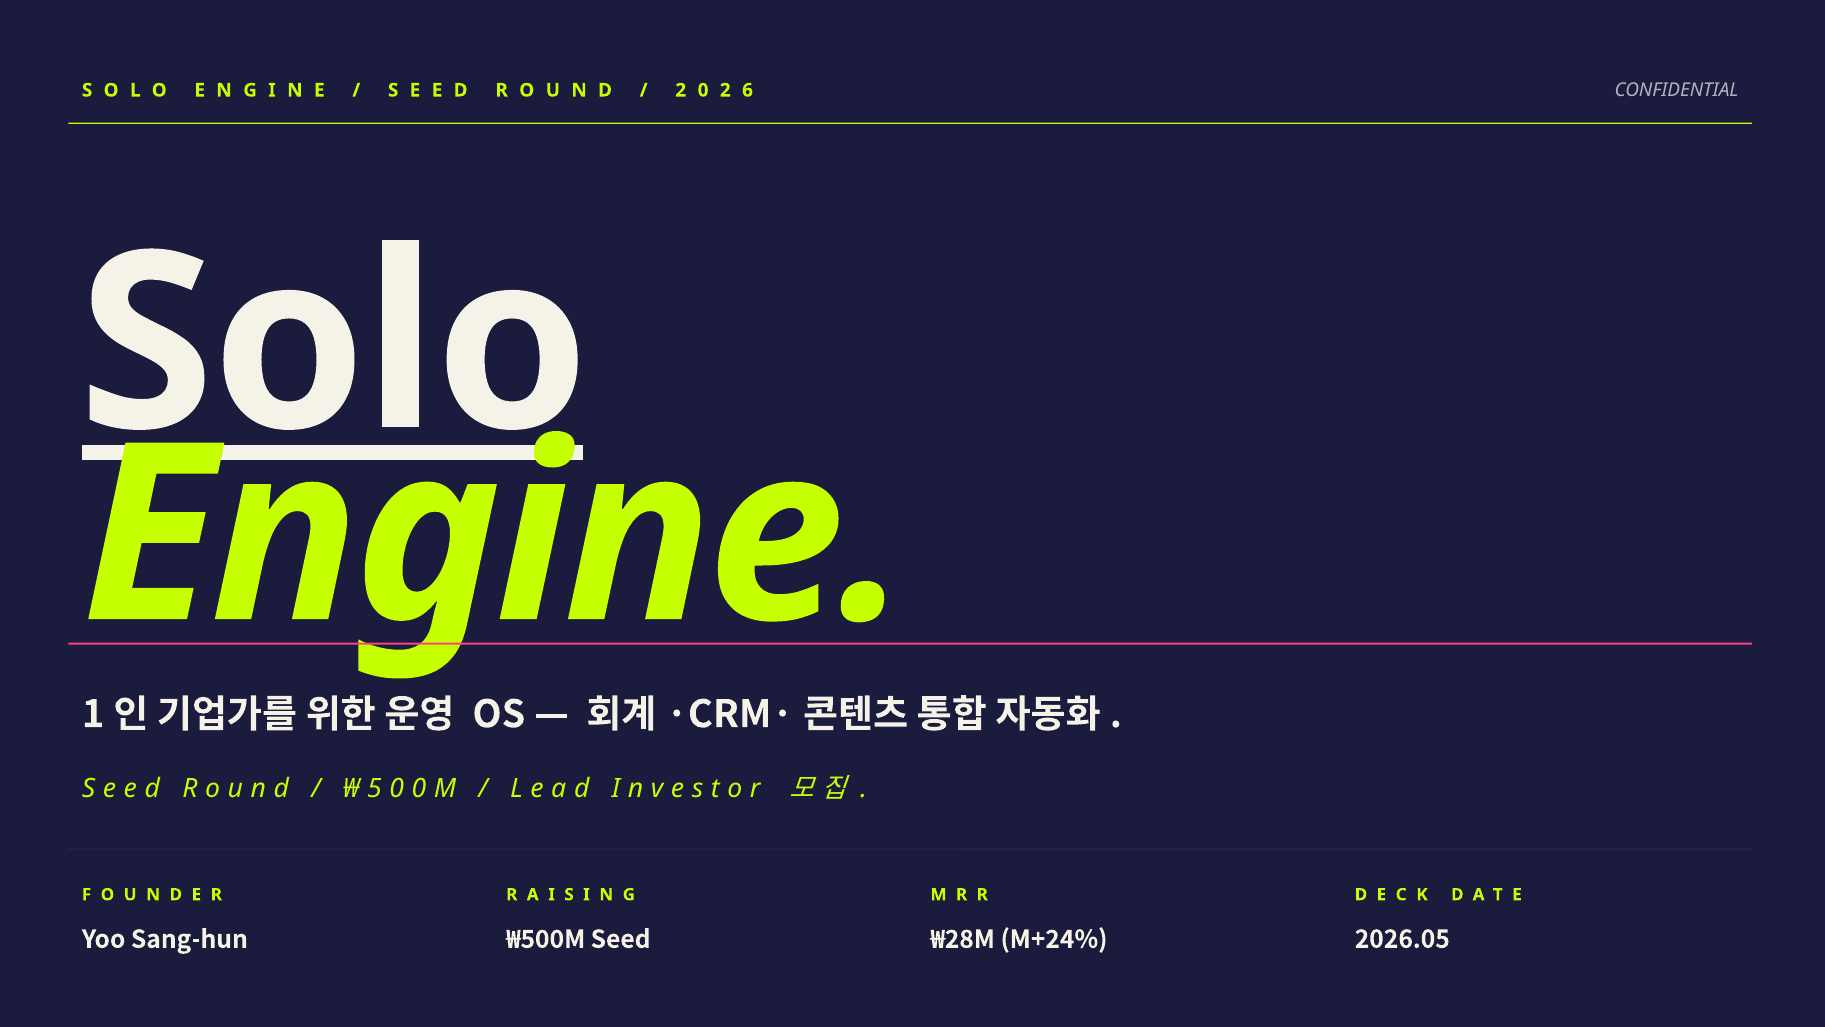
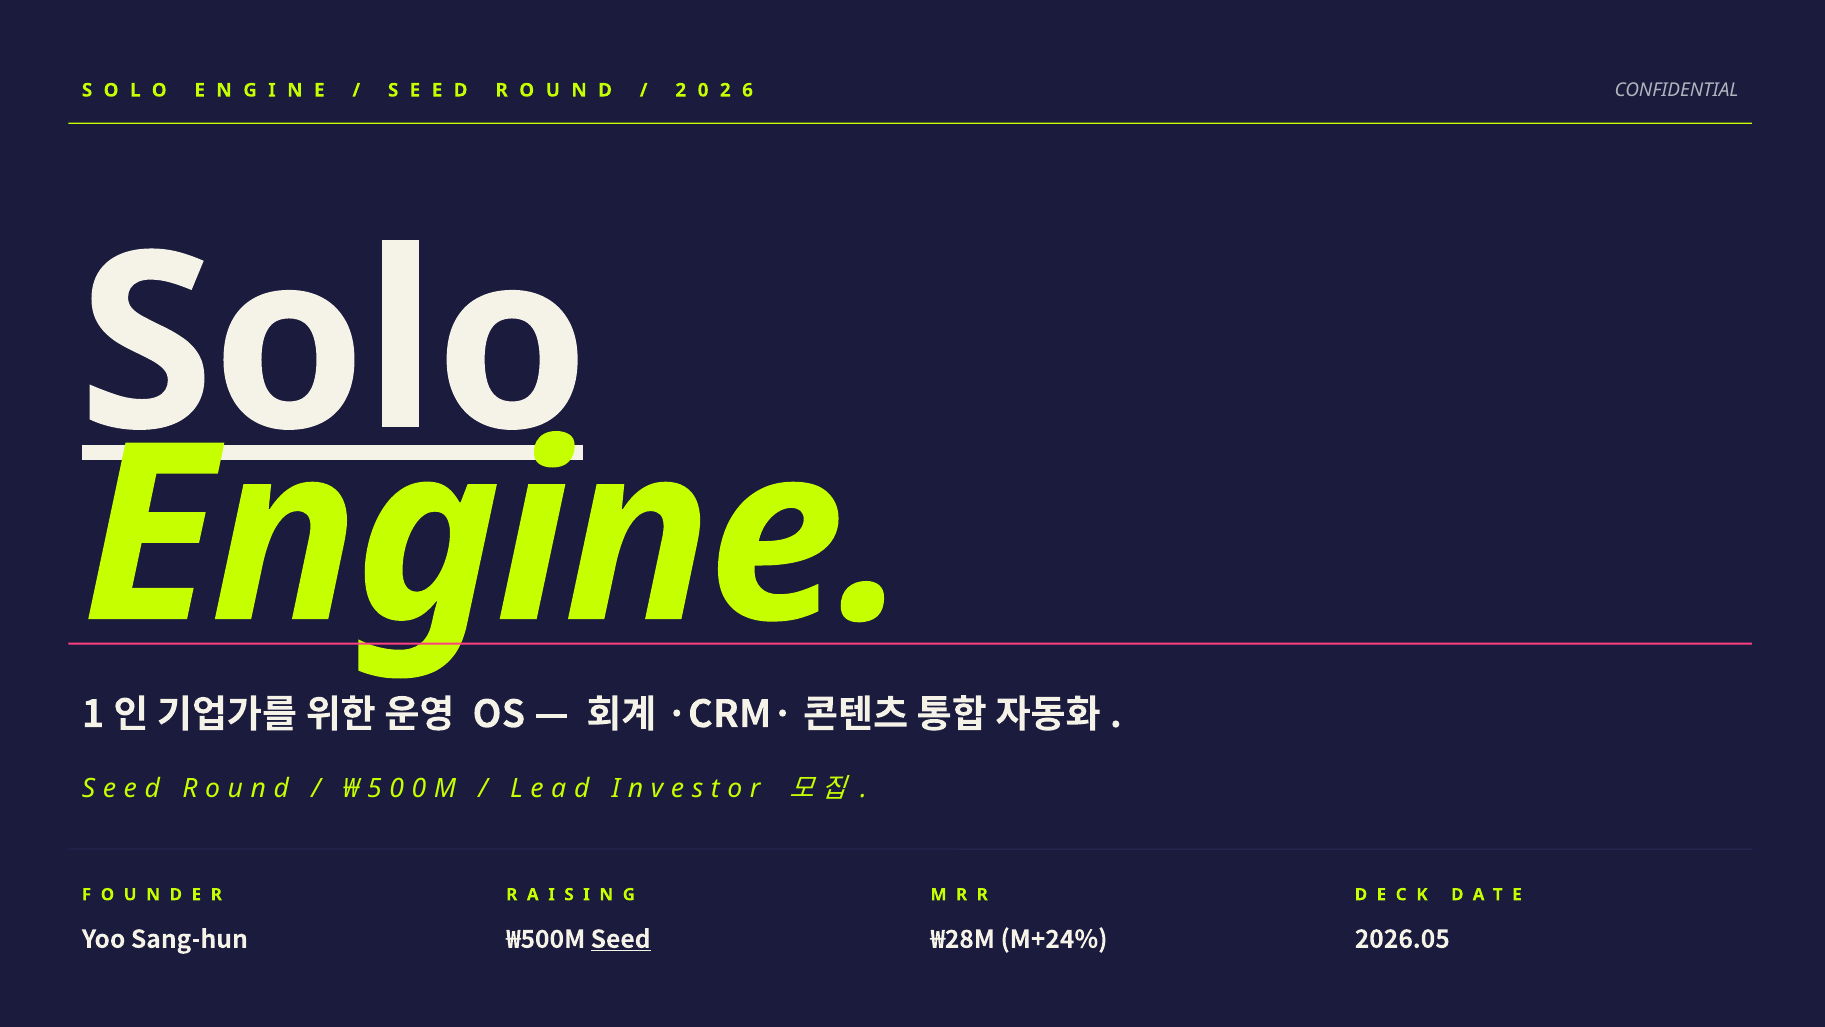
Seed underline: none -> present (621, 939)
